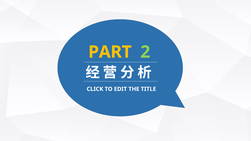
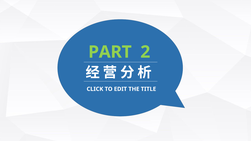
PART colour: yellow -> light green (110, 52)
